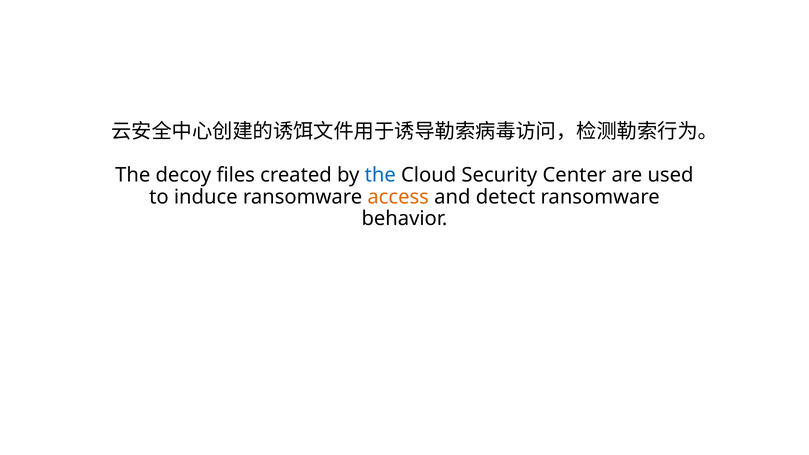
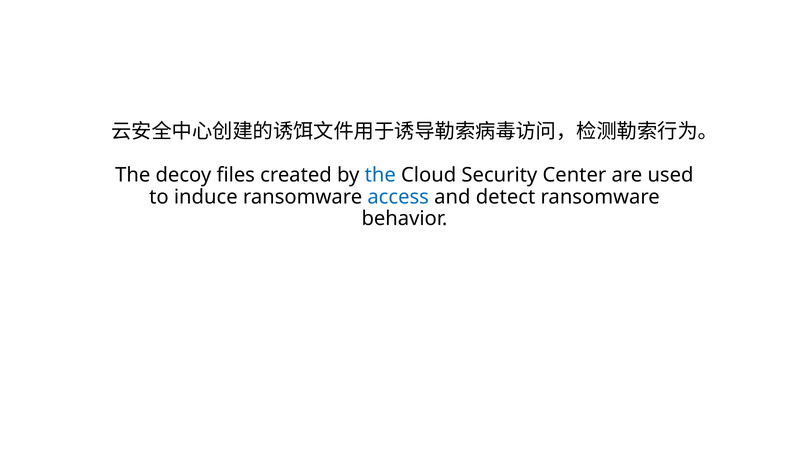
access colour: orange -> blue (398, 197)
